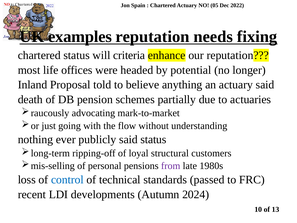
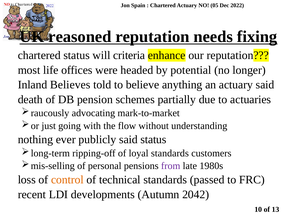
examples: examples -> reasoned (80, 37)
Proposal: Proposal -> Believes (70, 85)
loyal structural: structural -> standards (170, 153)
control colour: blue -> orange (67, 179)
2024: 2024 -> 2042 (196, 194)
